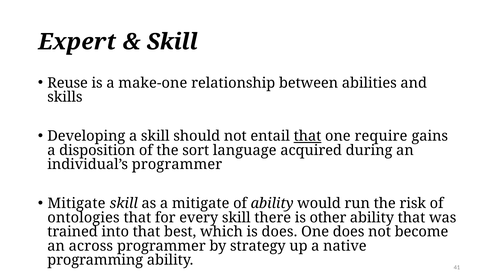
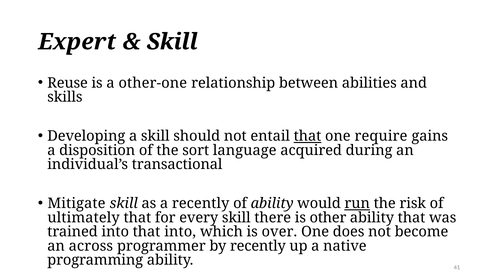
make-one: make-one -> other-one (153, 83)
individual’s programmer: programmer -> transactional (177, 164)
a mitigate: mitigate -> recently (201, 204)
run underline: none -> present (357, 204)
ontologies: ontologies -> ultimately (84, 218)
that best: best -> into (180, 232)
is does: does -> over (279, 232)
by strategy: strategy -> recently (258, 246)
